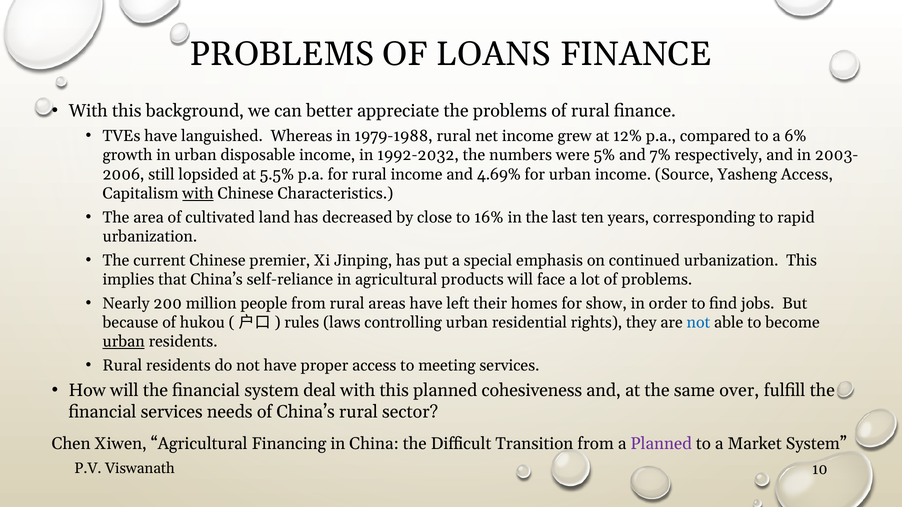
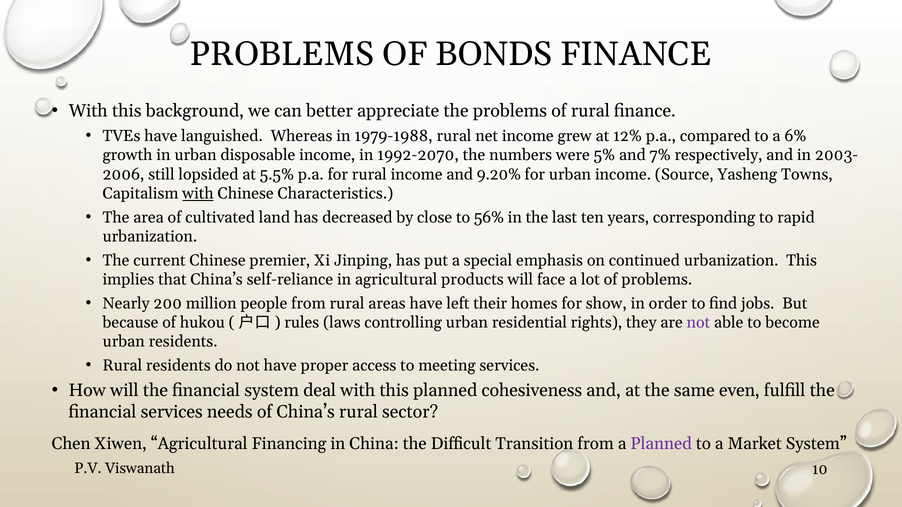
LOANS: LOANS -> BONDS (494, 54)
1992-2032: 1992-2032 -> 1992-2070 (418, 155)
4.69%: 4.69% -> 9.20% (499, 174)
Yasheng Access: Access -> Towns (807, 174)
16%: 16% -> 56% (489, 217)
not colour: blue -> purple (698, 323)
urban underline: present -> none (124, 342)
over: over -> even (739, 391)
